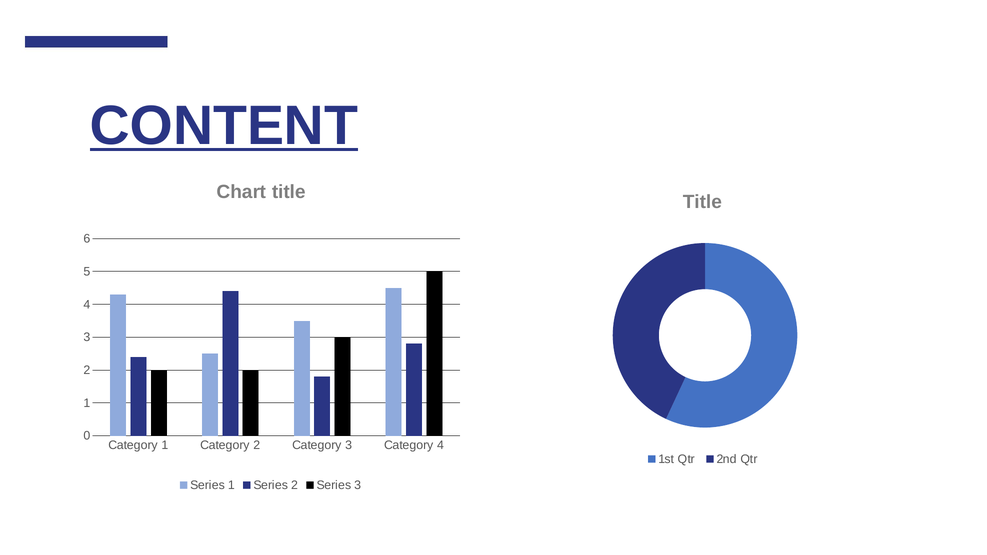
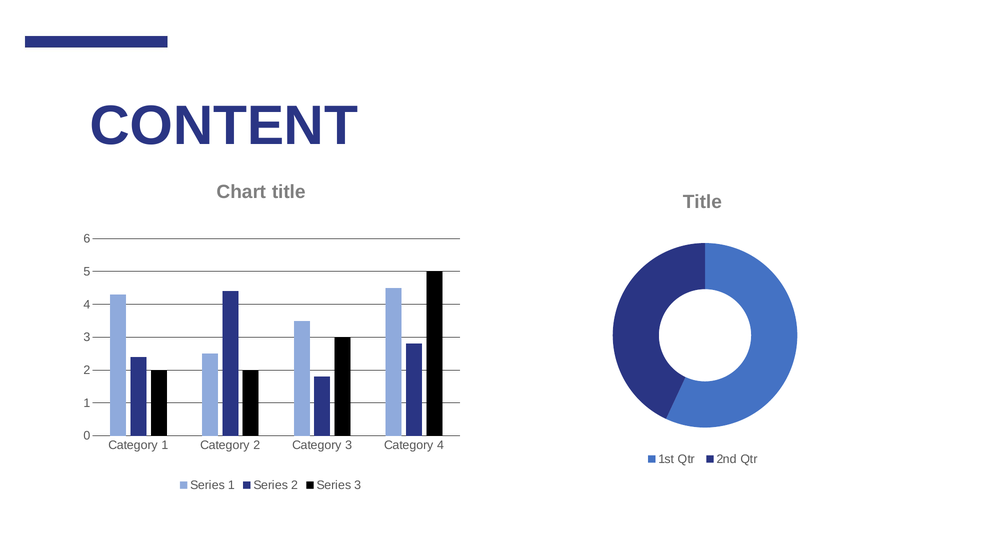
CONTENT underline: present -> none (224, 126)
